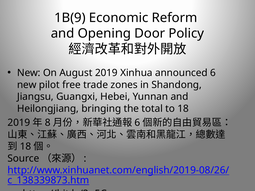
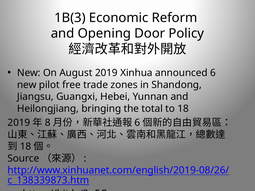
1B(9: 1B(9 -> 1B(3 (70, 18)
